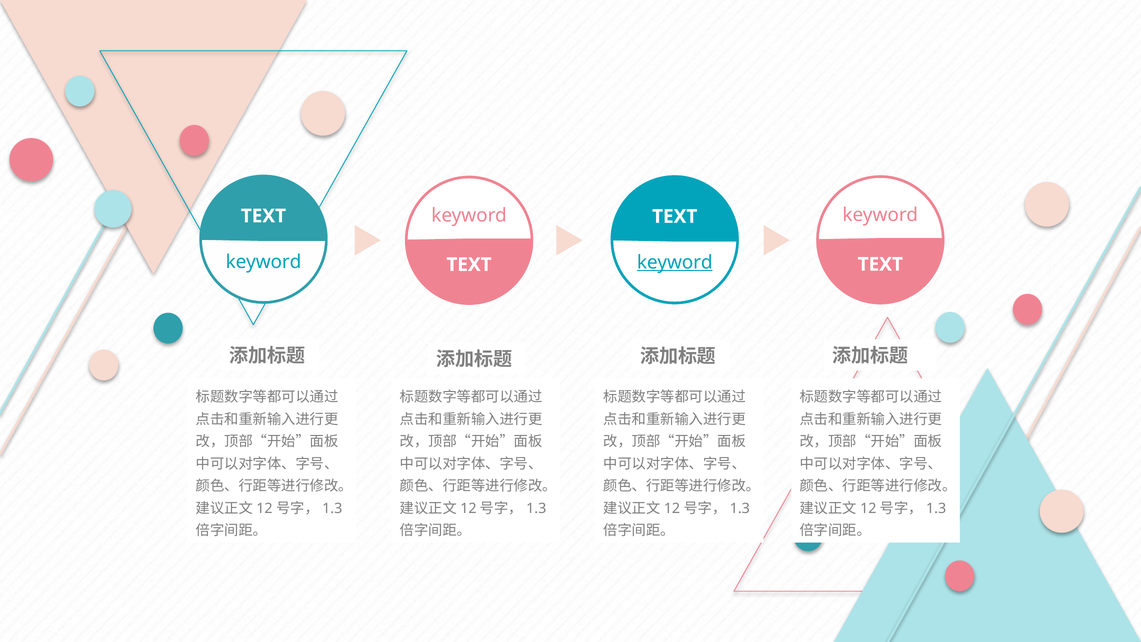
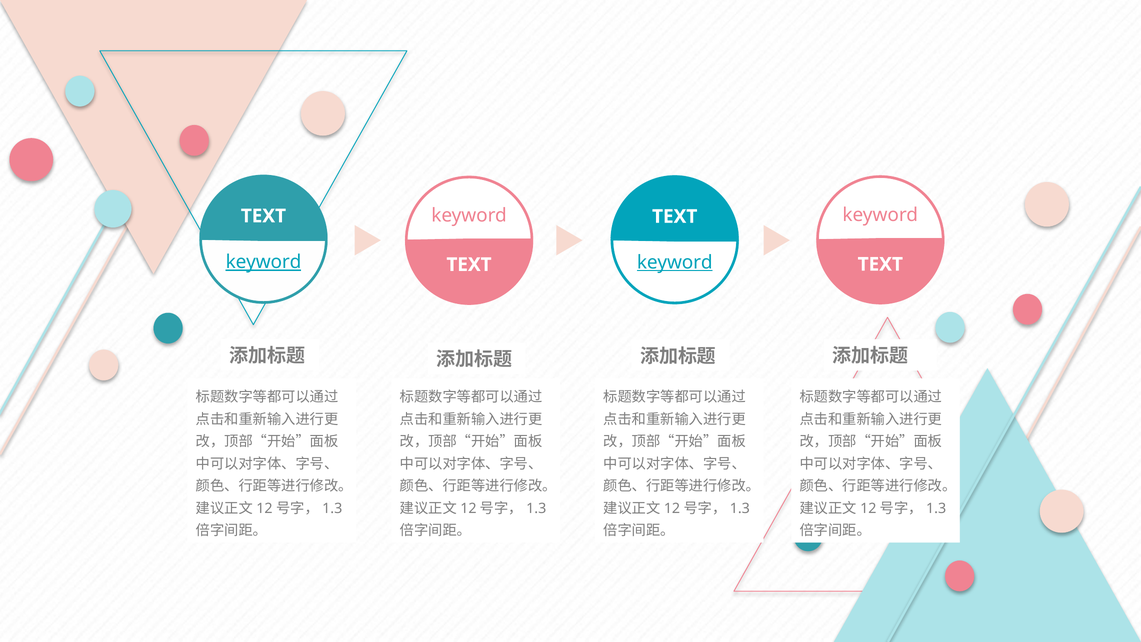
keyword underline: none -> present (263, 262)
